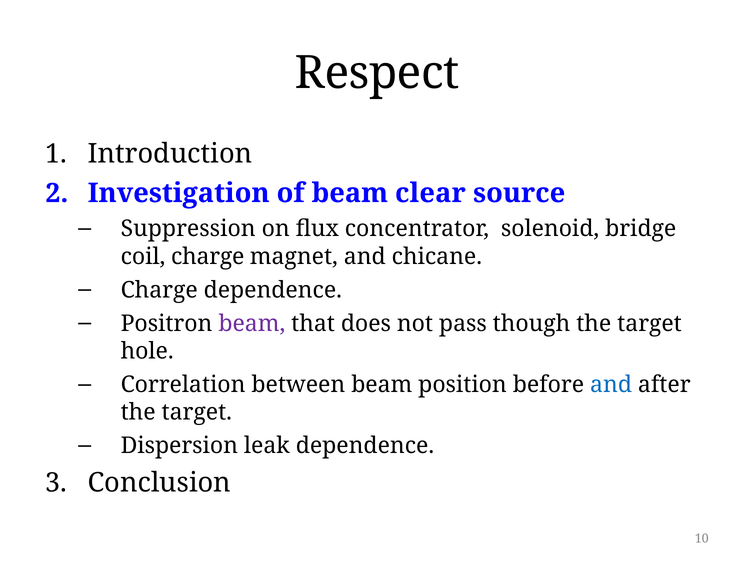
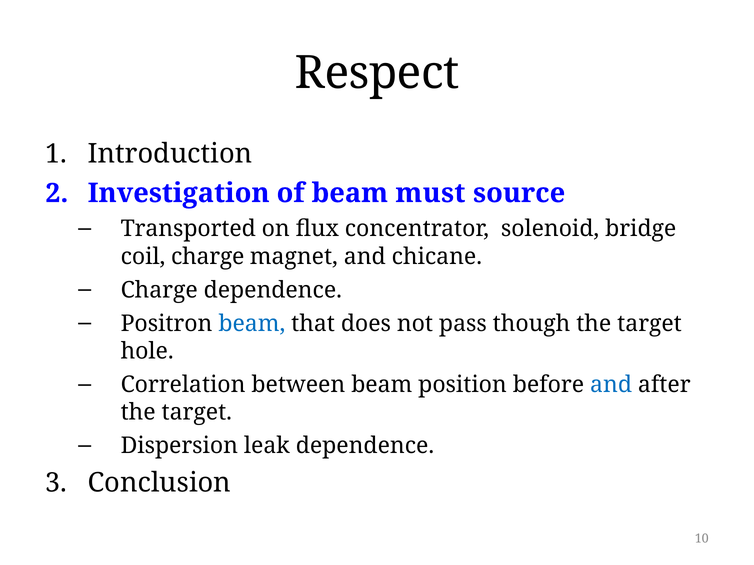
clear: clear -> must (430, 193)
Suppression: Suppression -> Transported (188, 229)
beam colour: purple -> blue (252, 324)
